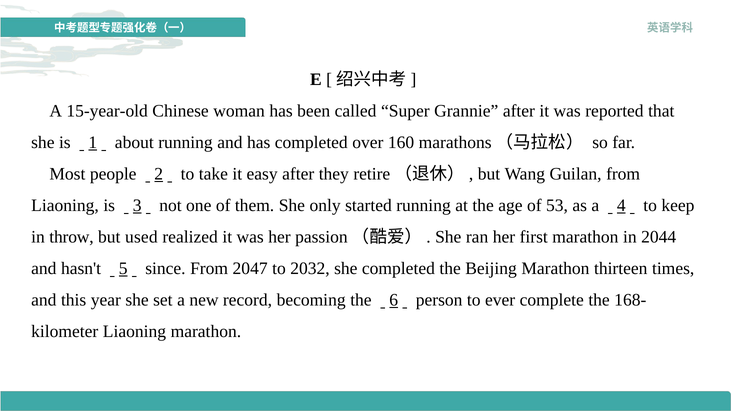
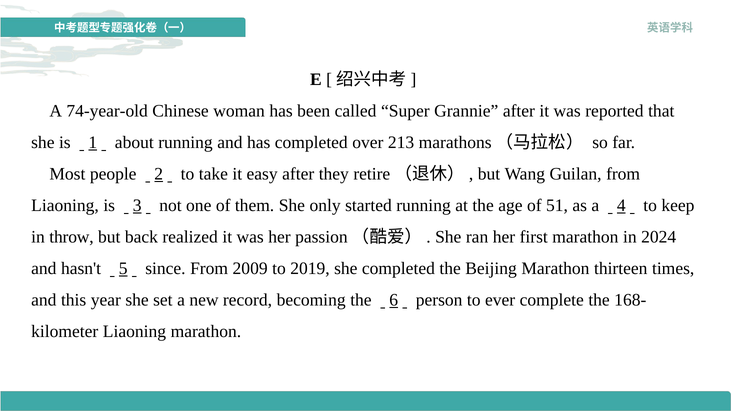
15-year-old: 15-year-old -> 74-year-old (107, 111)
160: 160 -> 213 (401, 143)
53: 53 -> 51 (557, 205)
used: used -> back (141, 237)
2044: 2044 -> 2024 (659, 237)
2047: 2047 -> 2009 (250, 268)
2032: 2032 -> 2019 (310, 268)
